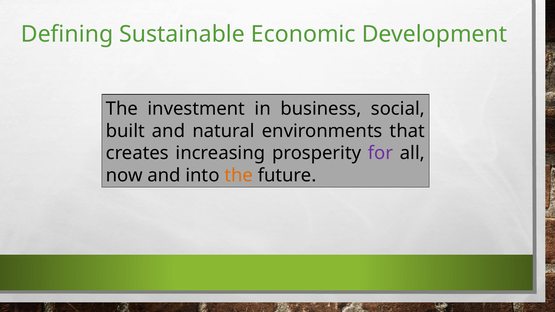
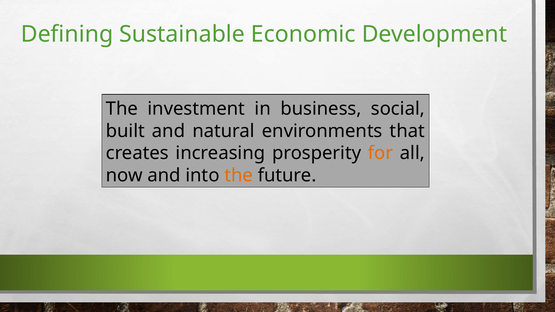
for colour: purple -> orange (381, 153)
